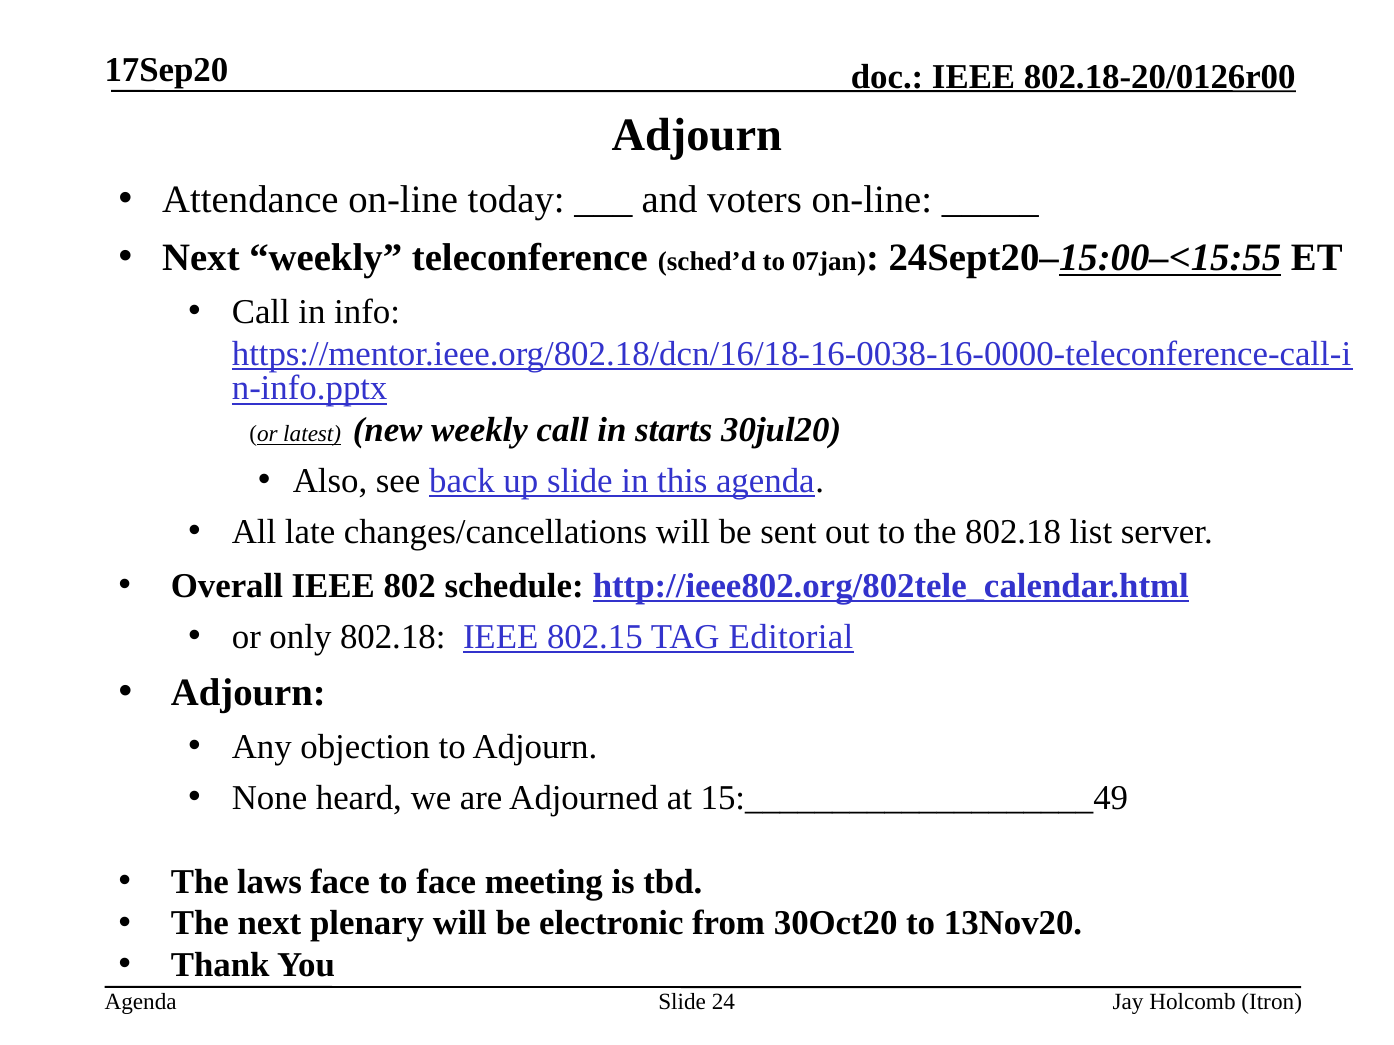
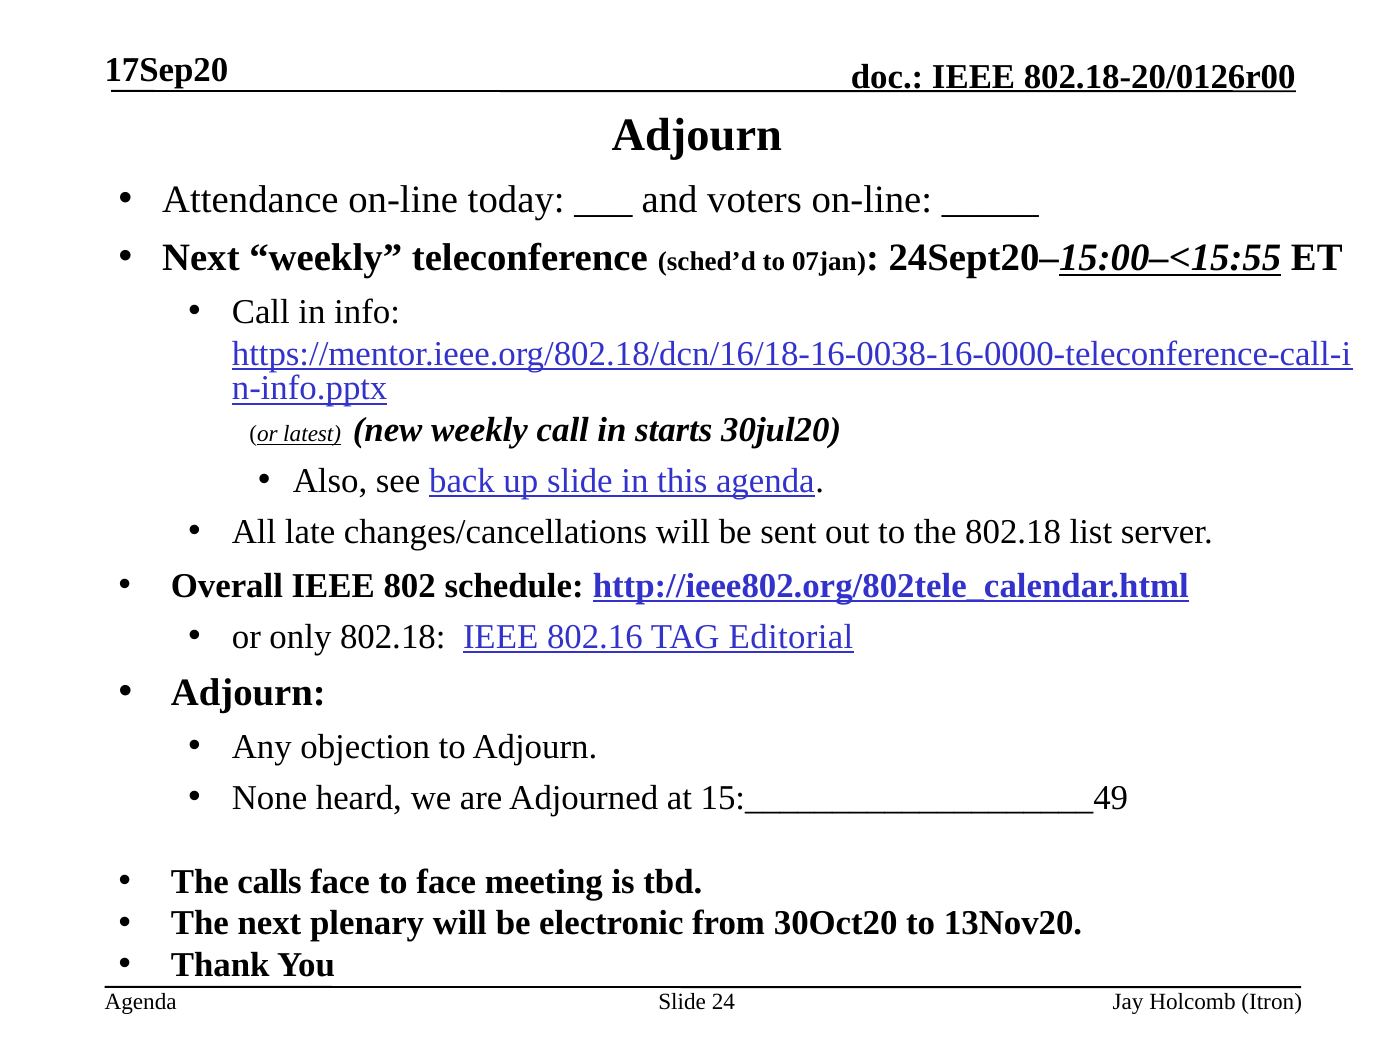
802.15: 802.15 -> 802.16 (595, 637)
laws: laws -> calls (270, 882)
